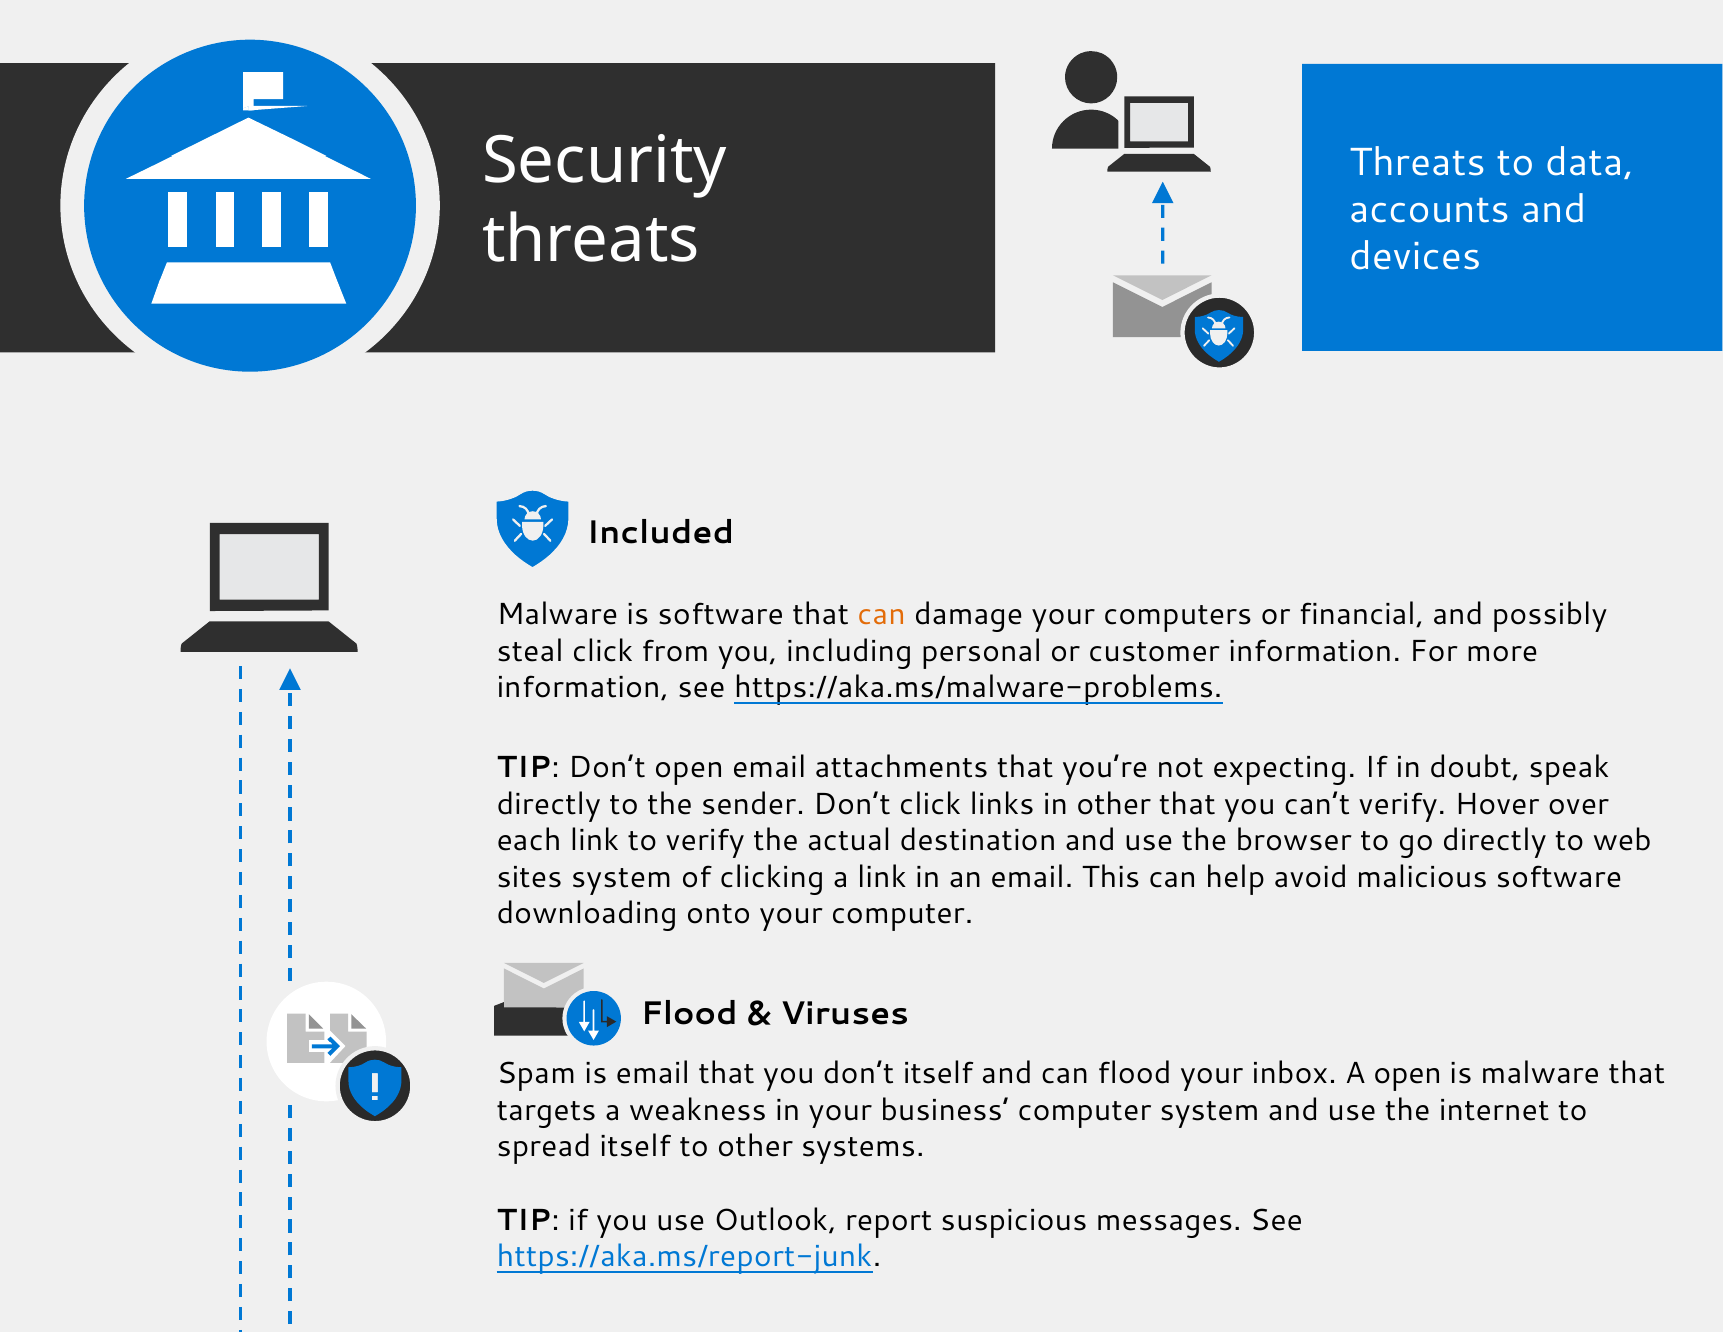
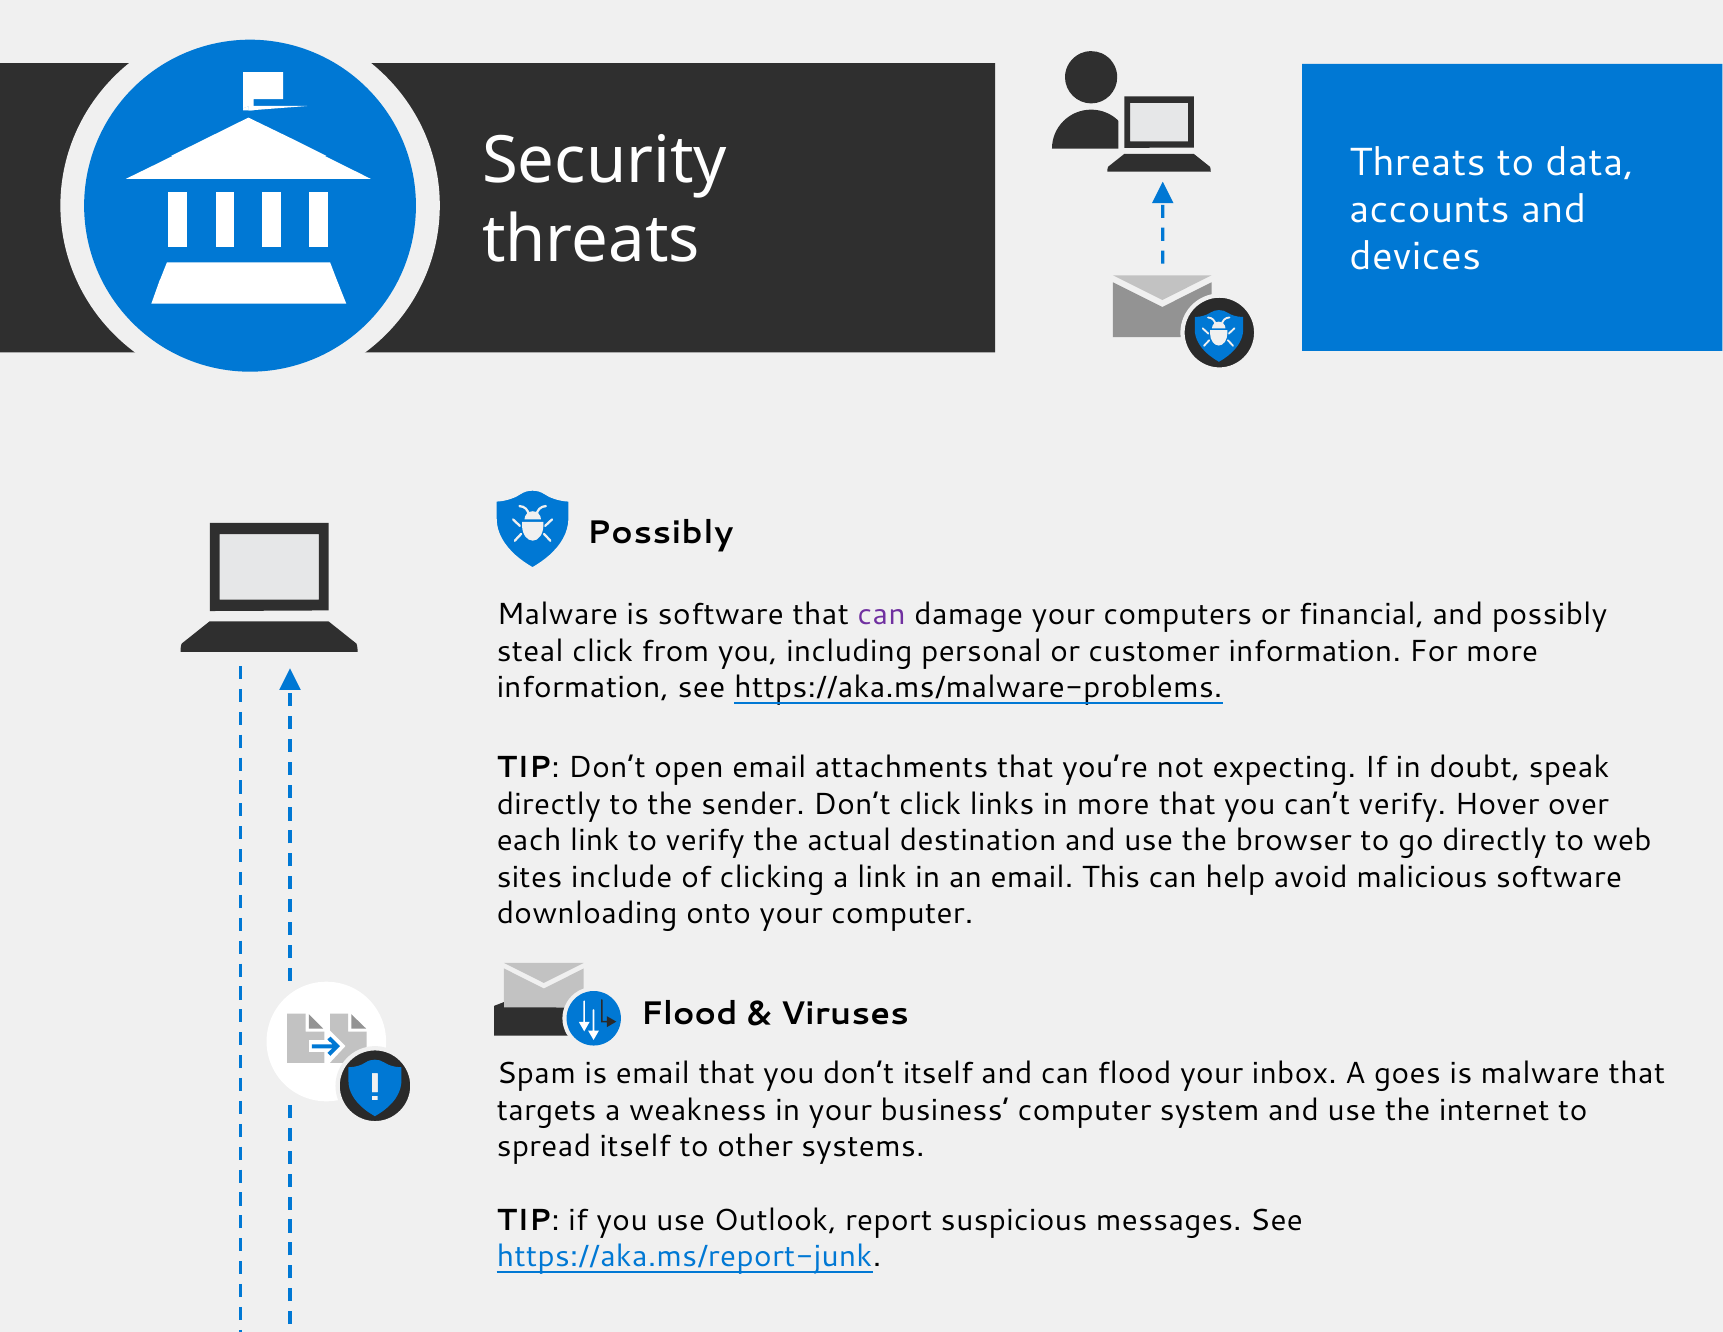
Included: Included -> Possibly (660, 533)
can colour: orange -> purple (882, 614)
in other: other -> more (1113, 804)
sites system: system -> include (622, 877)
A open: open -> goes (1407, 1073)
